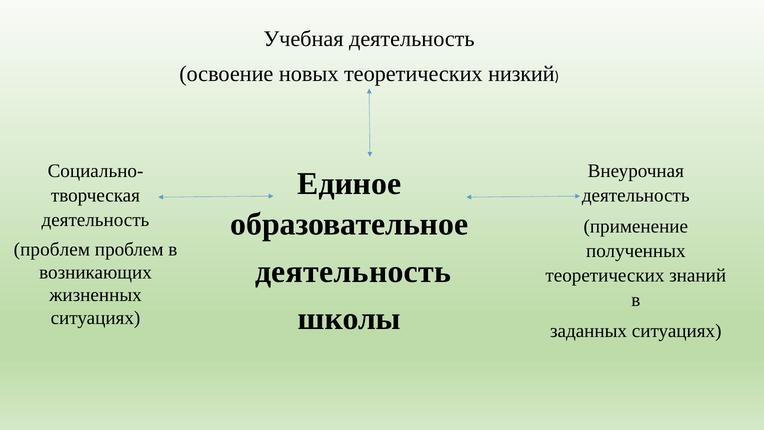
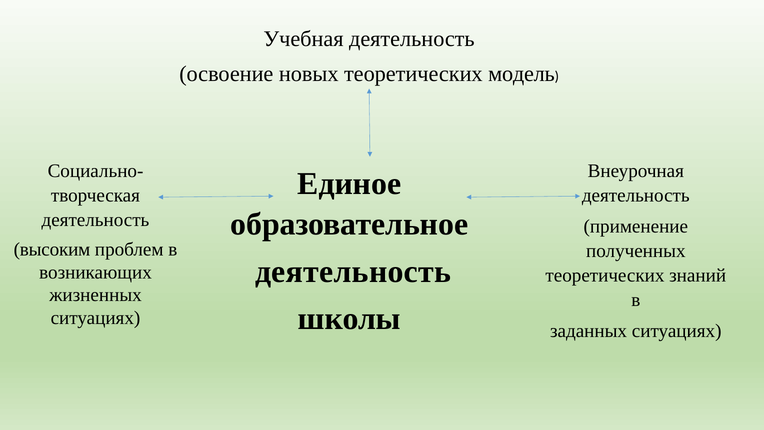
низкий: низкий -> модель (521, 74)
проблем: проблем -> высоким (52, 249)
